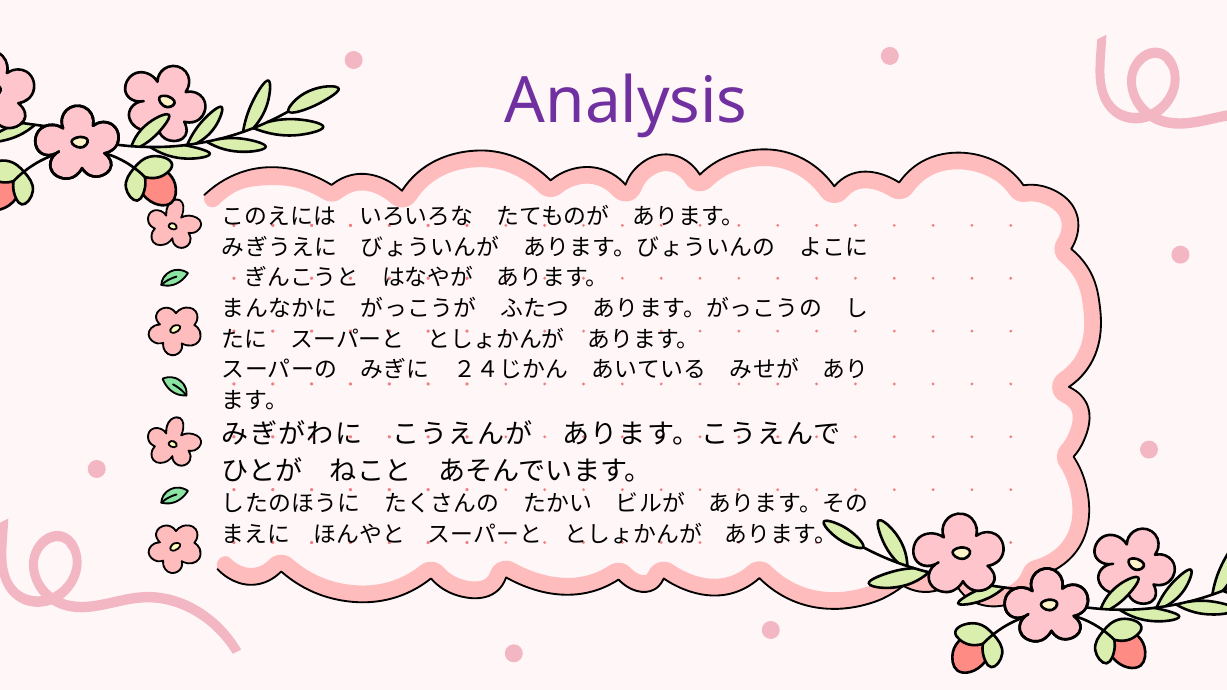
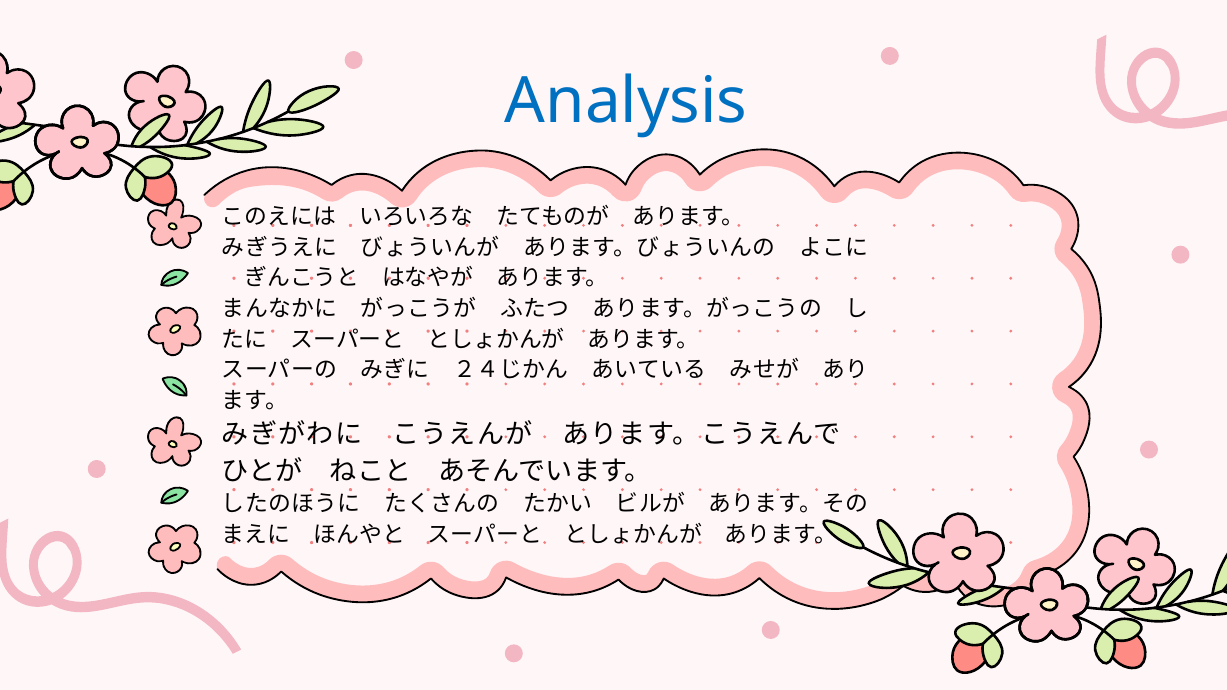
Analysis colour: purple -> blue (626, 102)
